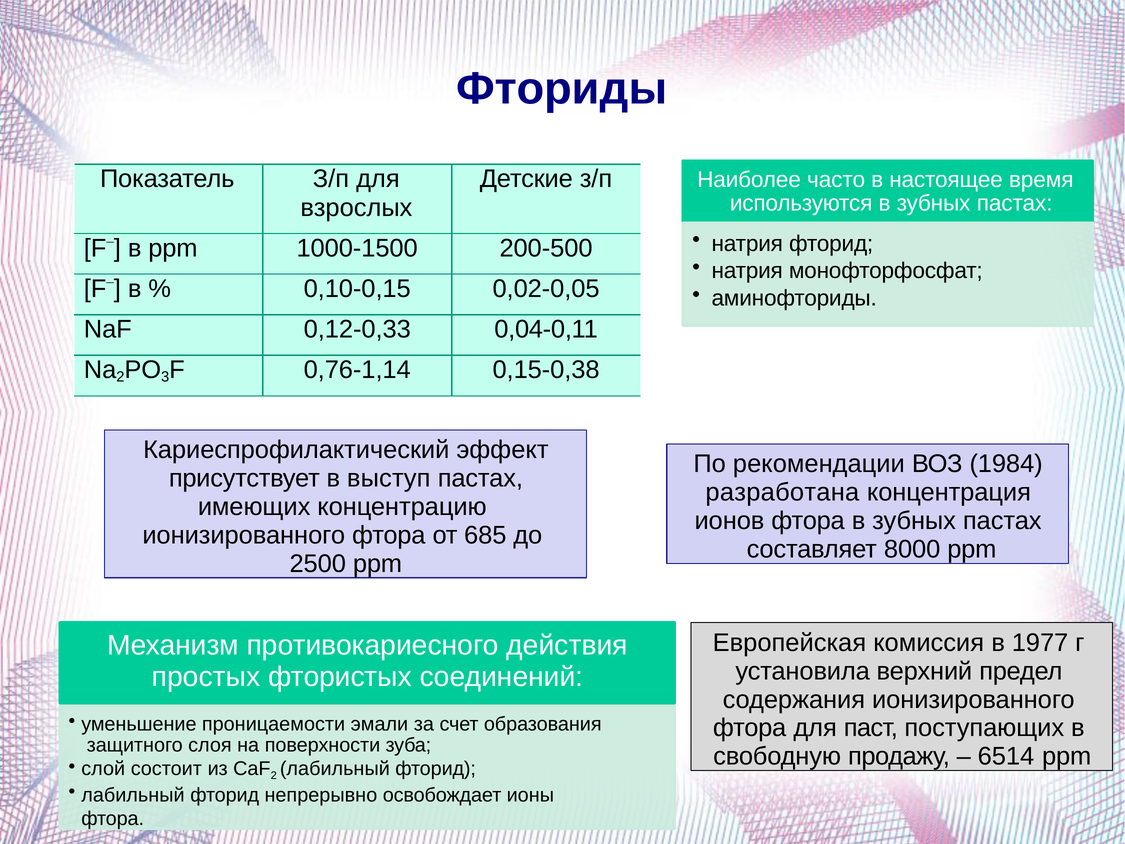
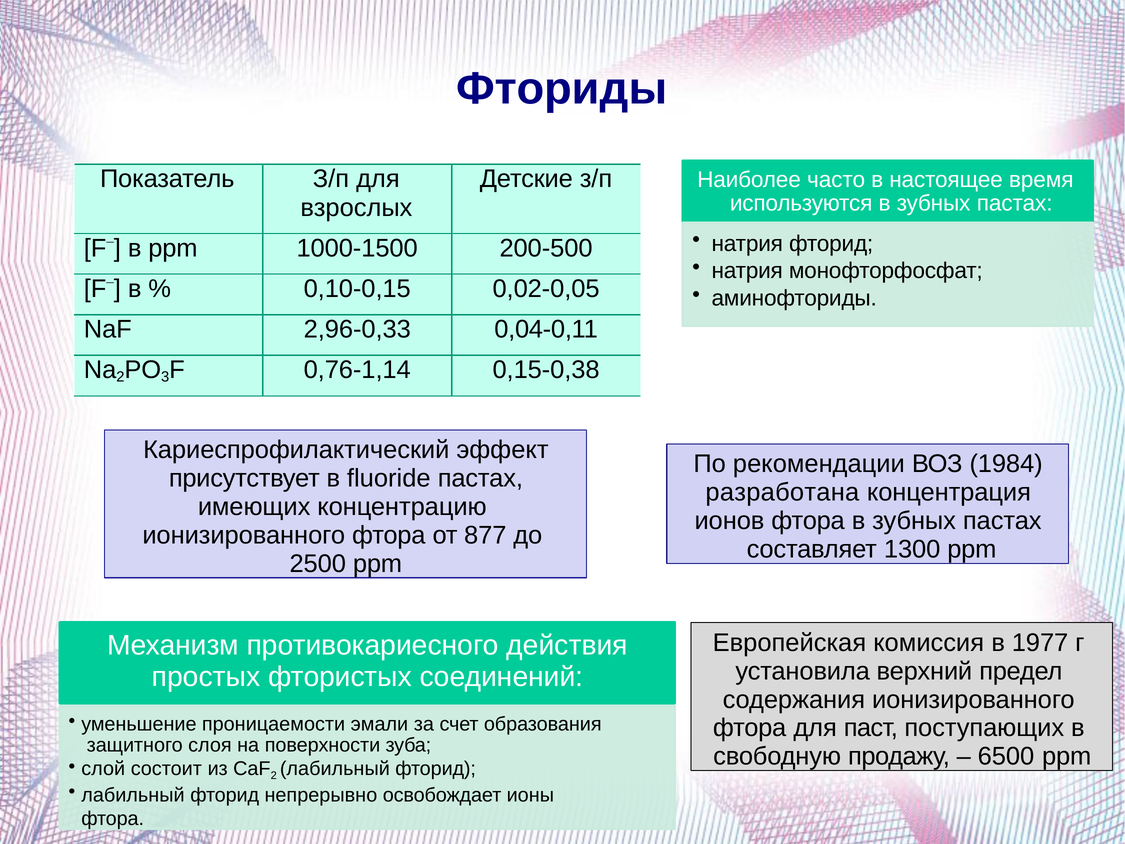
0,12-0,33: 0,12-0,33 -> 2,96-0,33 (357, 329)
выступ: выступ -> fluoride (389, 478)
685: 685 -> 877 (485, 535)
8000: 8000 -> 1300 (912, 549)
6514: 6514 -> 6500 (1006, 756)
